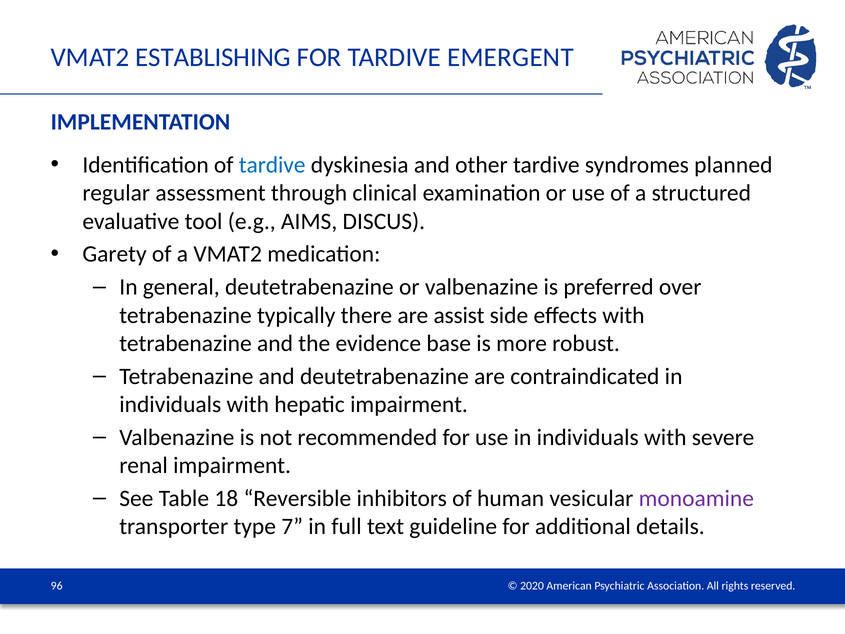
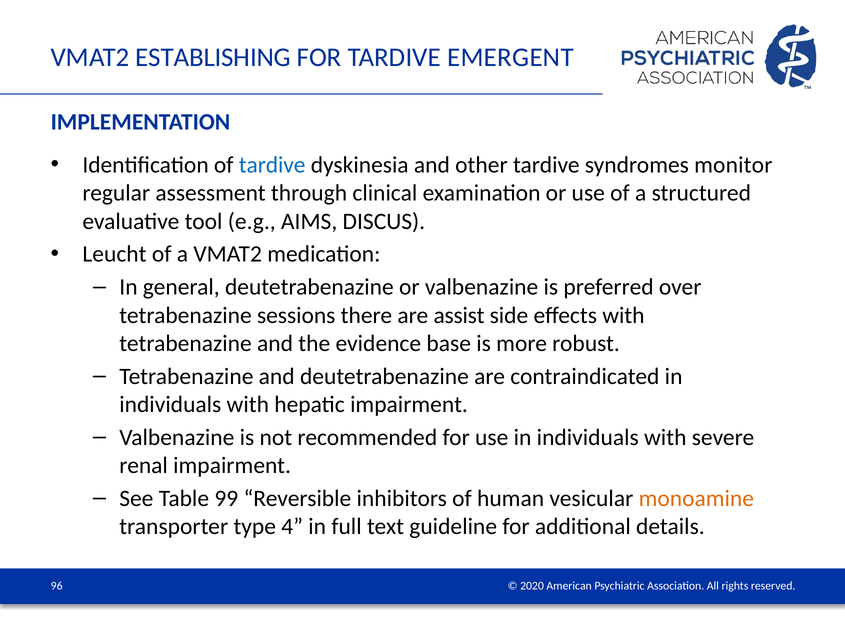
planned: planned -> monitor (733, 165)
Garety: Garety -> Leucht (114, 254)
typically: typically -> sessions (296, 315)
18: 18 -> 99 (226, 498)
monoamine colour: purple -> orange (696, 498)
7: 7 -> 4 (292, 526)
